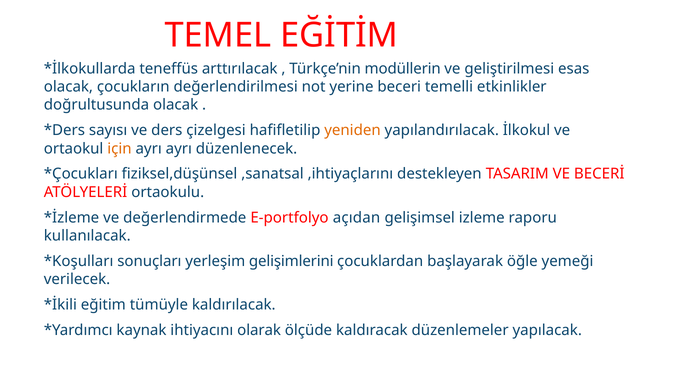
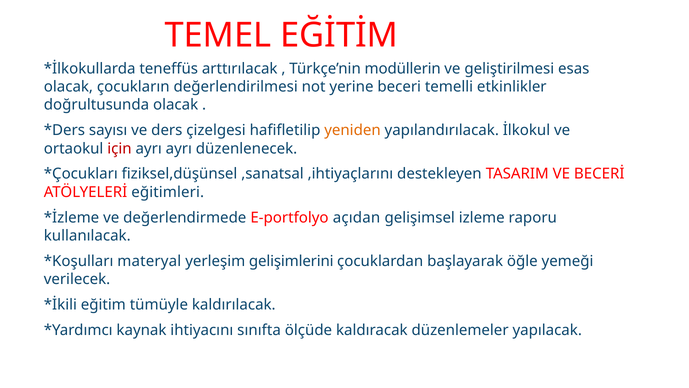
için colour: orange -> red (119, 148)
ortaokulu: ortaokulu -> eğitimleri (168, 192)
sonuçları: sonuçları -> materyal (149, 261)
olarak: olarak -> sınıfta (259, 330)
